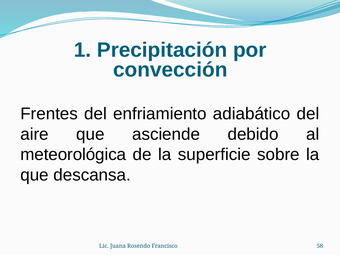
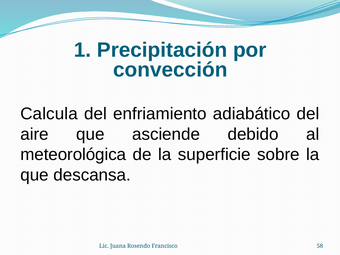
Frentes: Frentes -> Calcula (49, 114)
